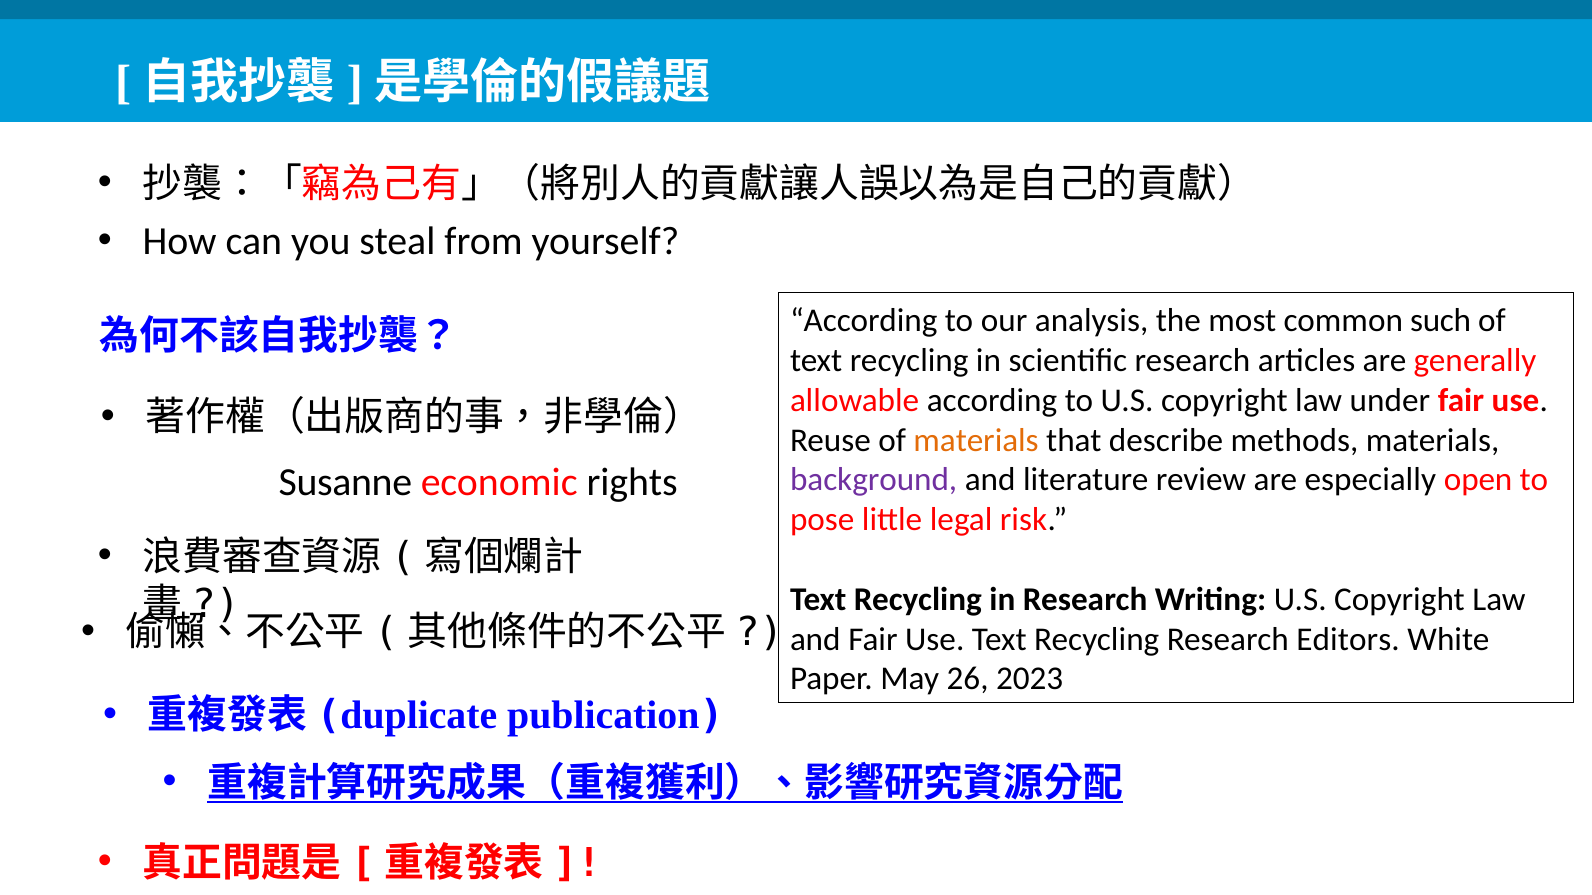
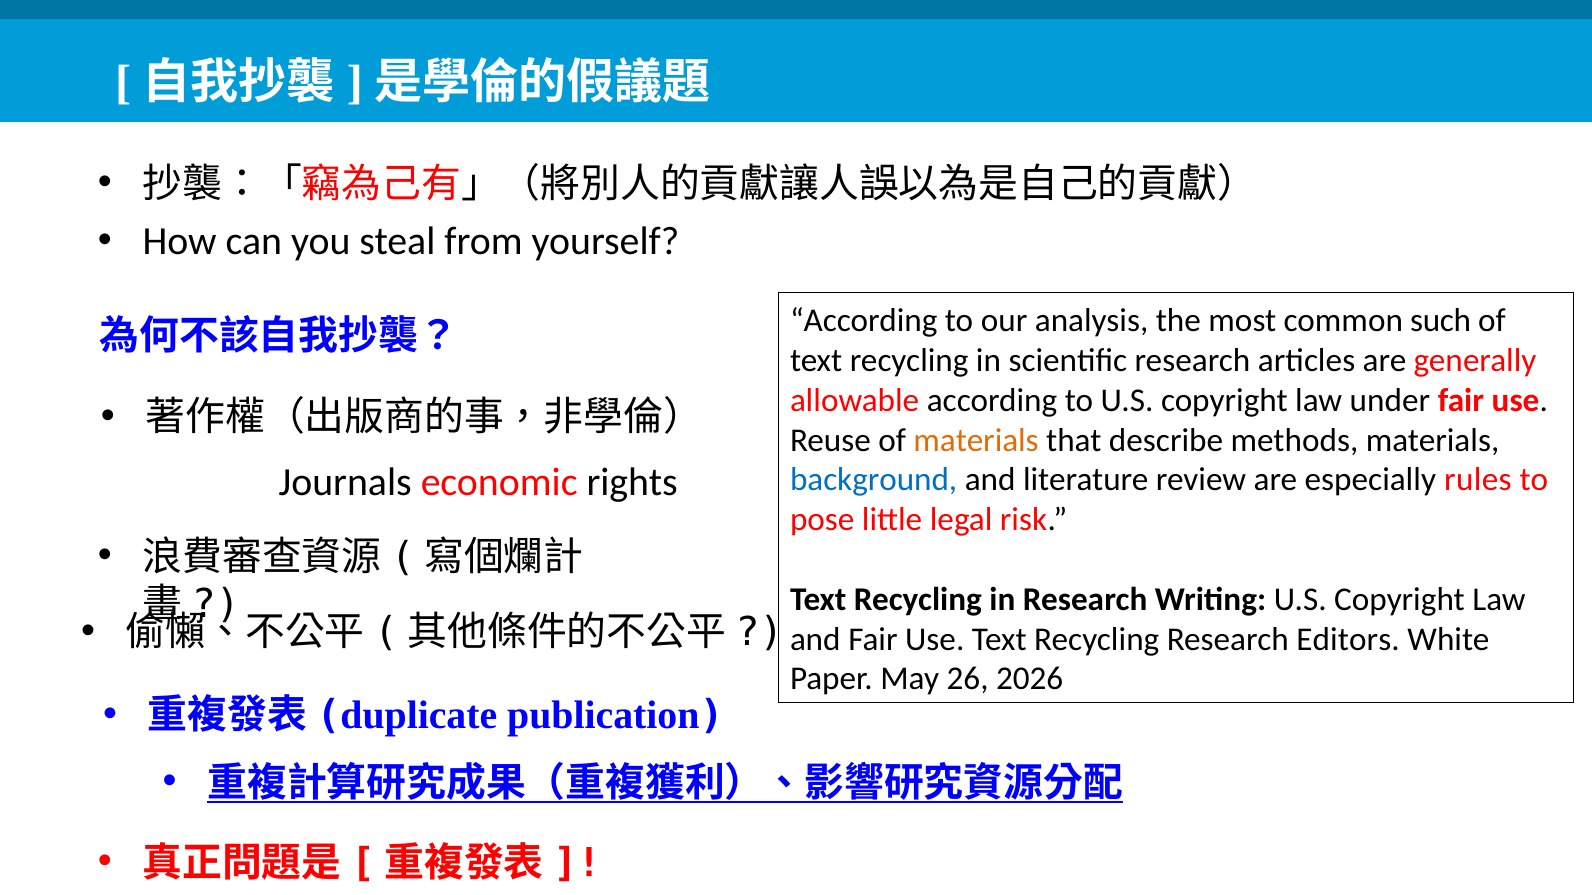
Susanne: Susanne -> Journals (345, 482)
background colour: purple -> blue (874, 480)
open: open -> rules (1478, 480)
2023: 2023 -> 2026 (1030, 679)
